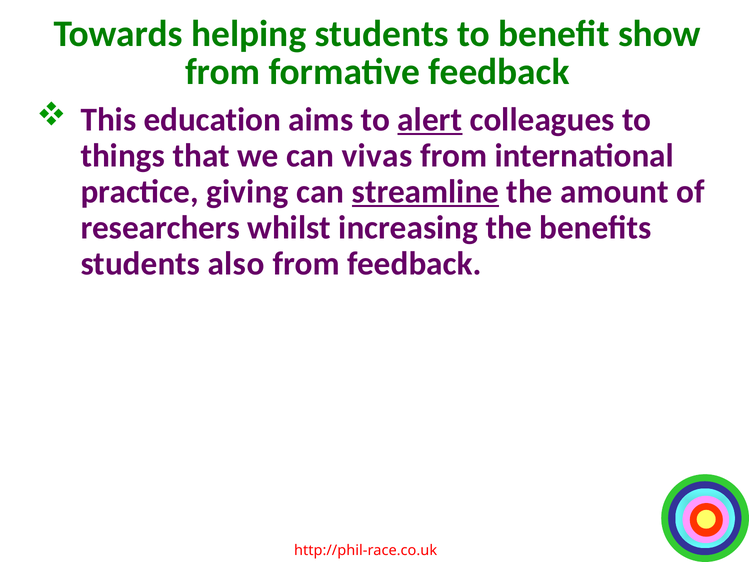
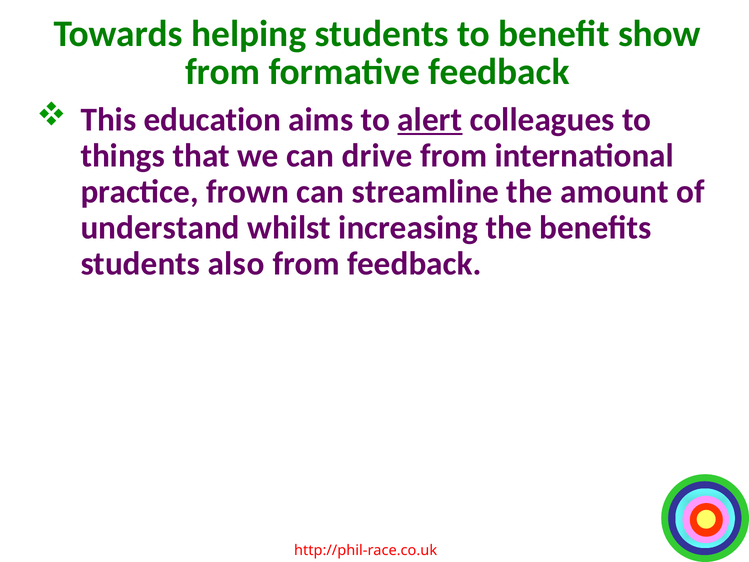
vivas: vivas -> drive (377, 156)
giving: giving -> frown (248, 192)
streamline underline: present -> none (425, 192)
researchers: researchers -> understand (160, 228)
